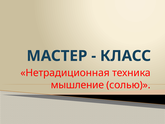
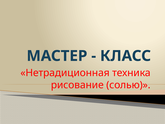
мышление: мышление -> рисование (77, 85)
